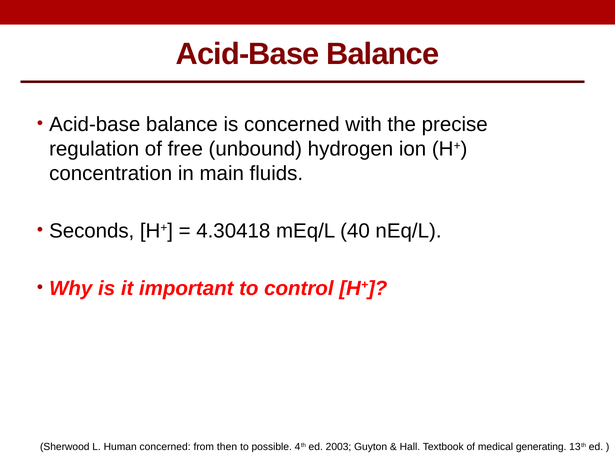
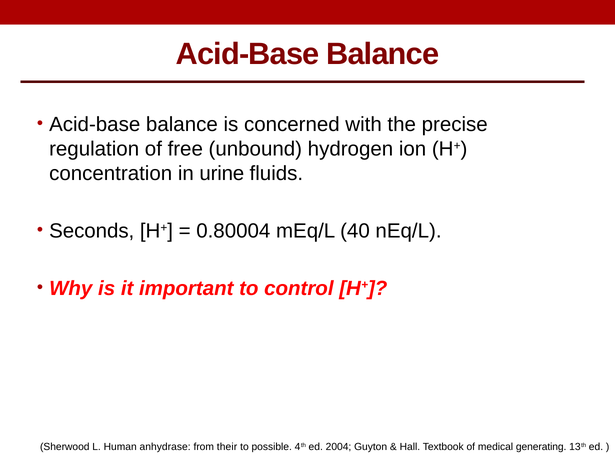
main: main -> urine (222, 174)
4.30418: 4.30418 -> 0.80004 (233, 231)
Human concerned: concerned -> anhydrase (165, 447)
then: then -> their (227, 447)
2003: 2003 -> 2004 (339, 447)
